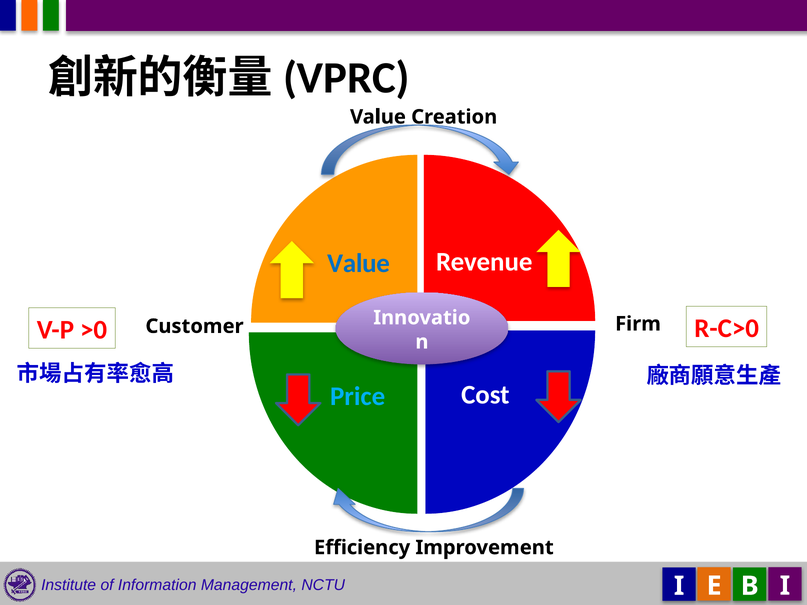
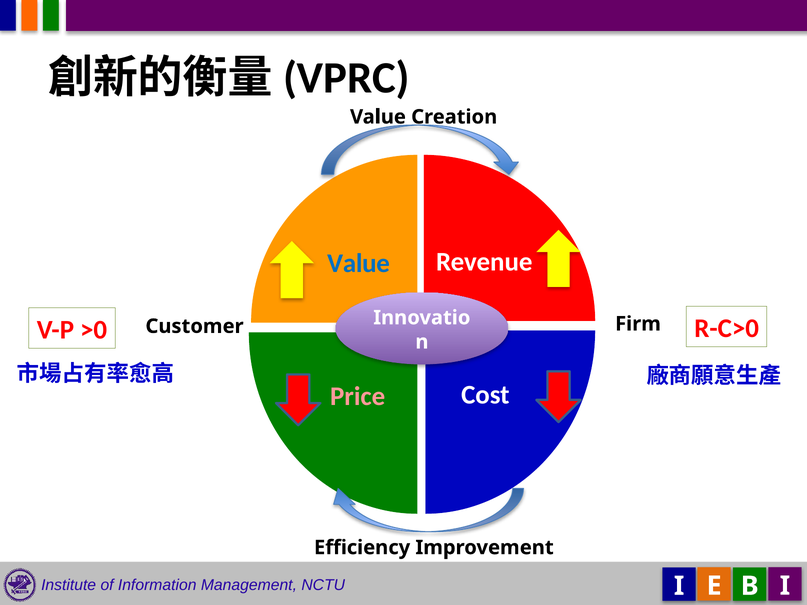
Price colour: light blue -> pink (358, 396)
